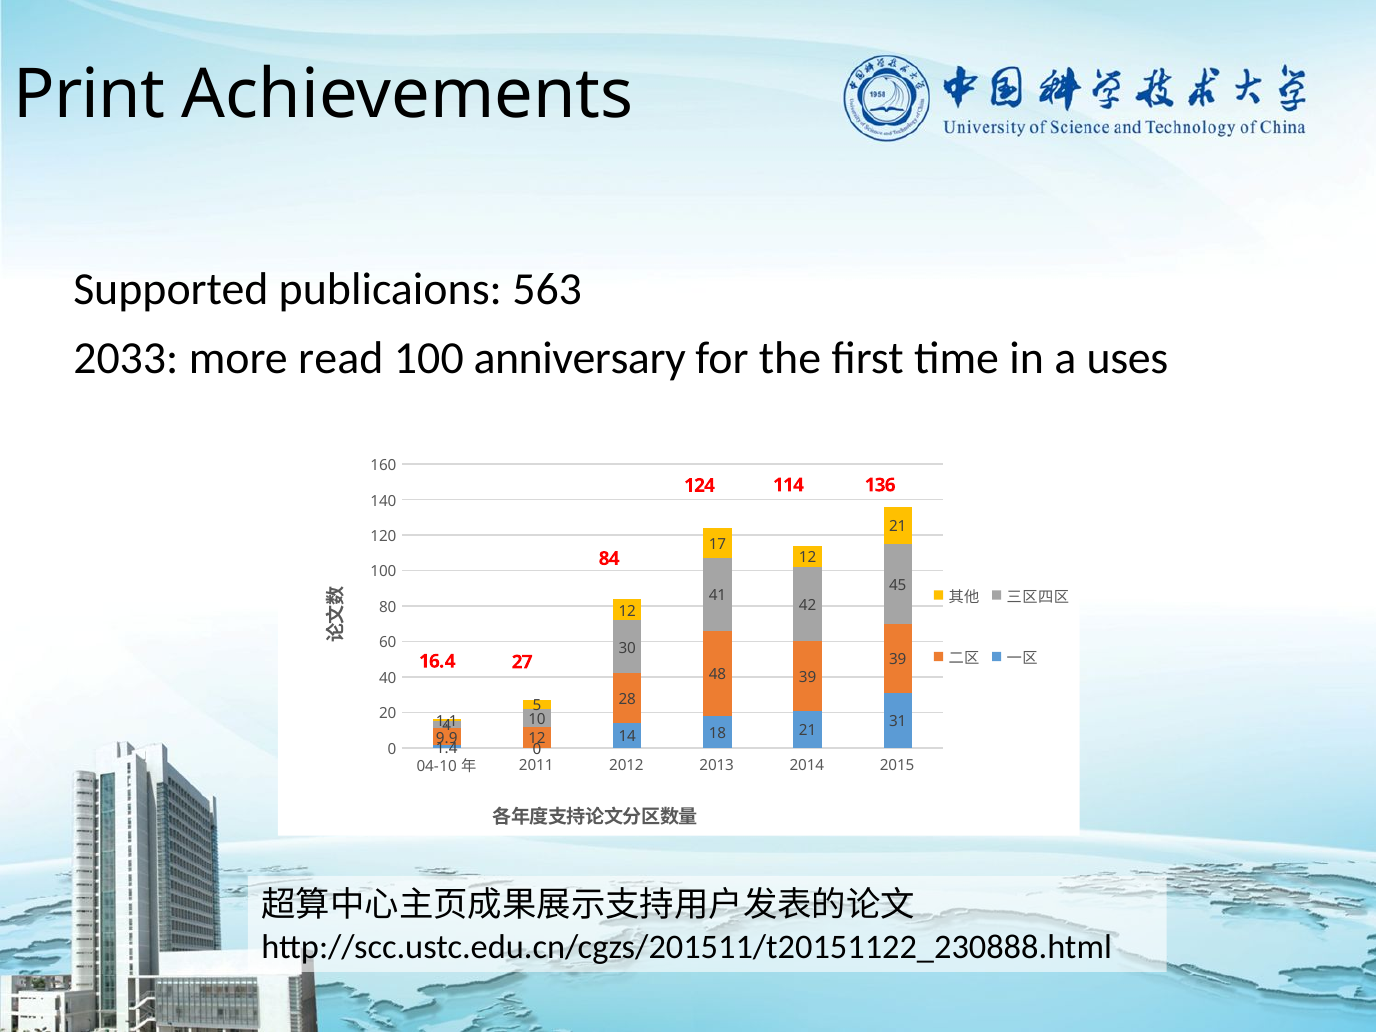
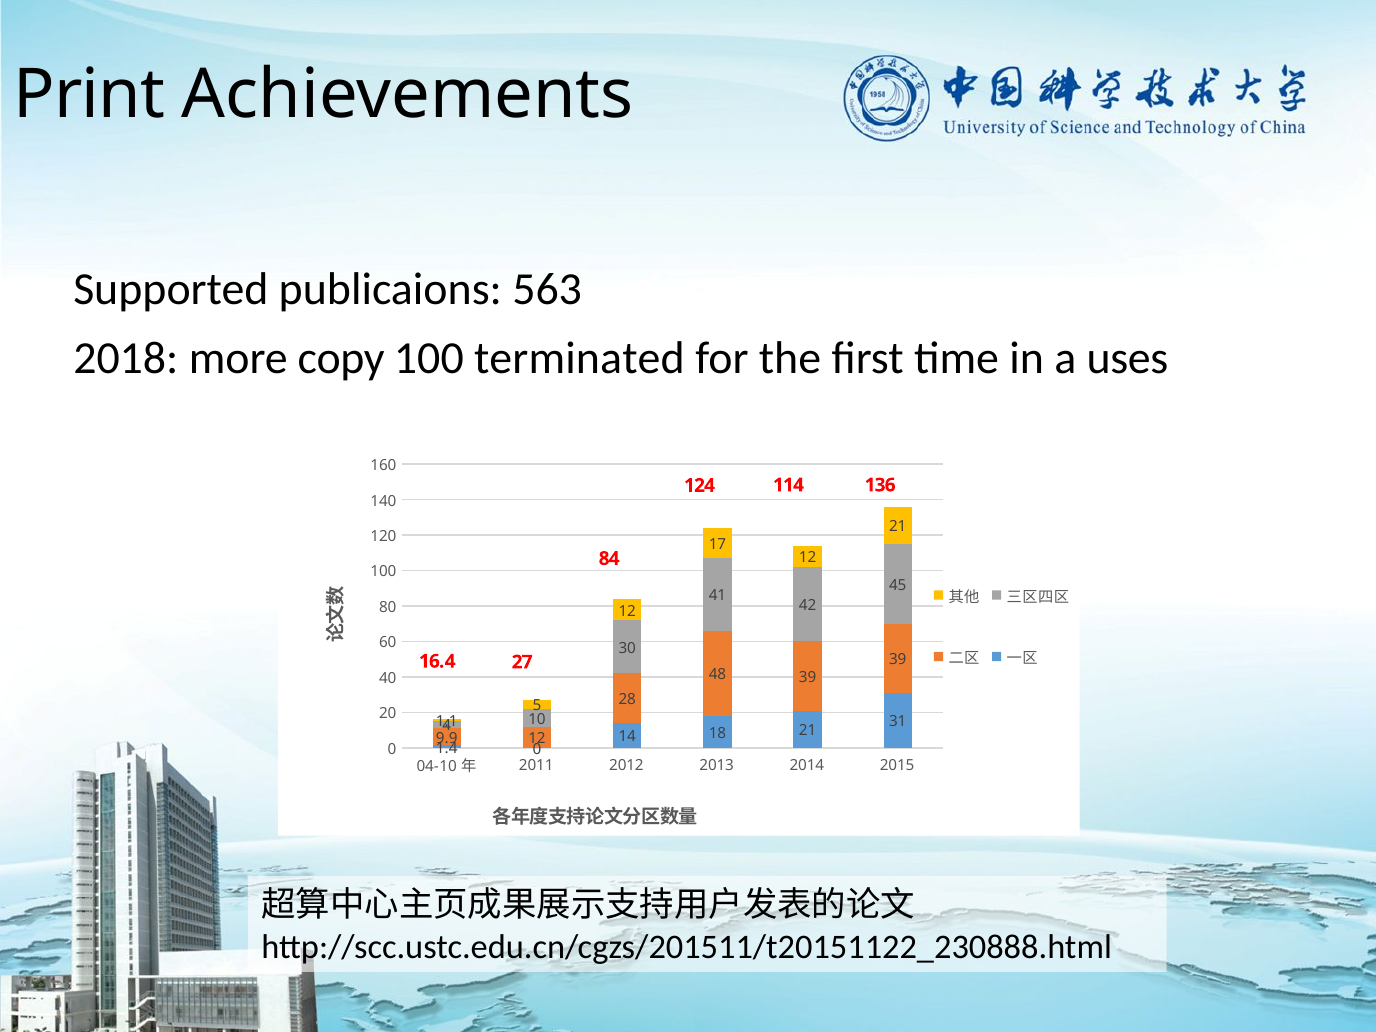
2033: 2033 -> 2018 (126, 358)
read: read -> copy (341, 358)
anniversary: anniversary -> terminated (579, 358)
